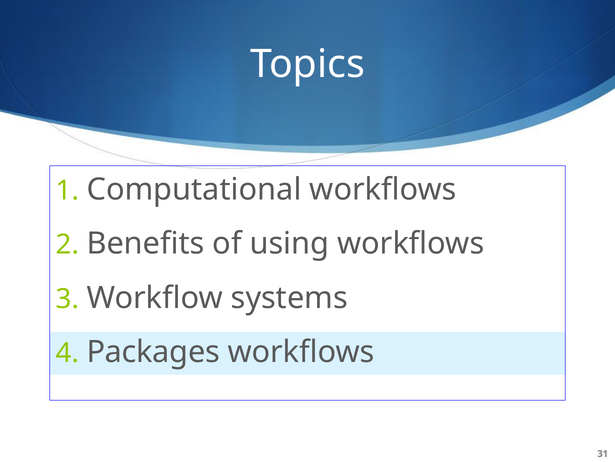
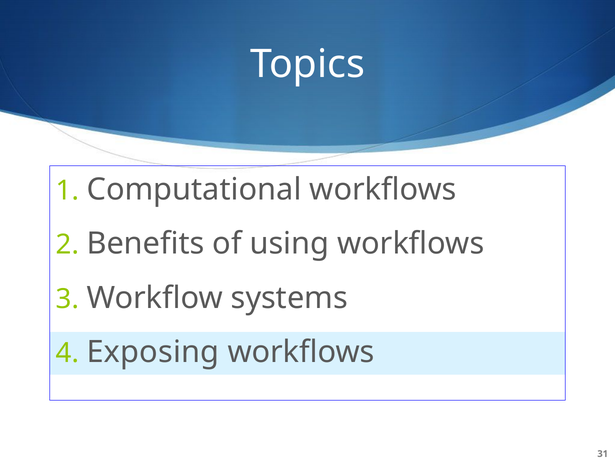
Packages: Packages -> Exposing (153, 351)
